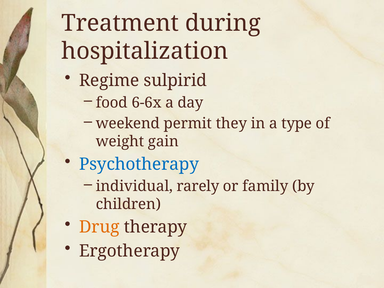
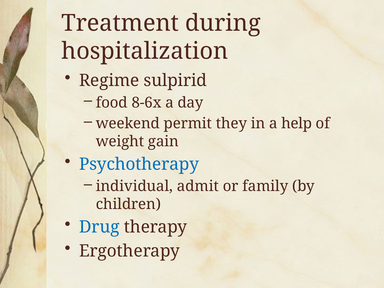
6-6x: 6-6x -> 8-6x (146, 103)
type: type -> help (297, 124)
rarely: rarely -> admit (198, 186)
Drug colour: orange -> blue (99, 227)
